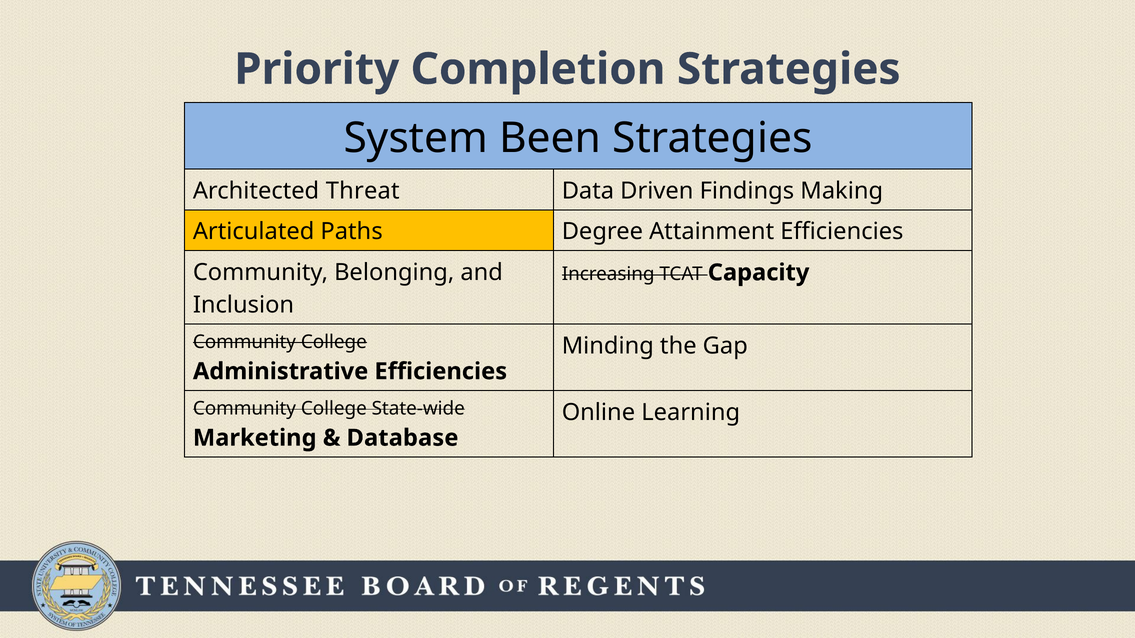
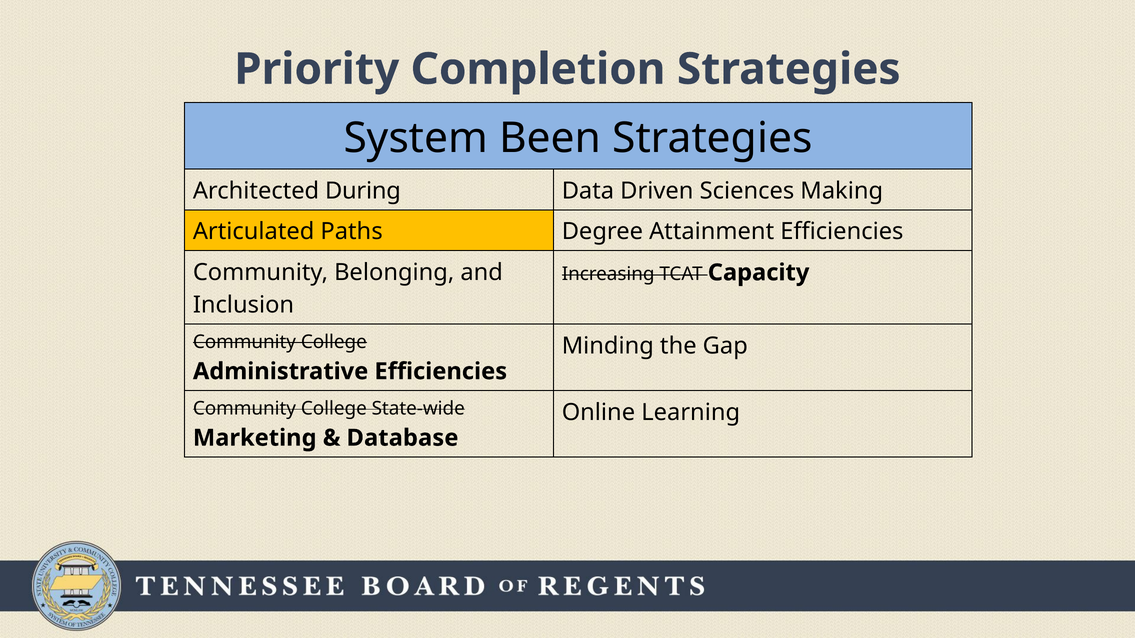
Threat: Threat -> During (363, 191)
Findings: Findings -> Sciences (747, 191)
